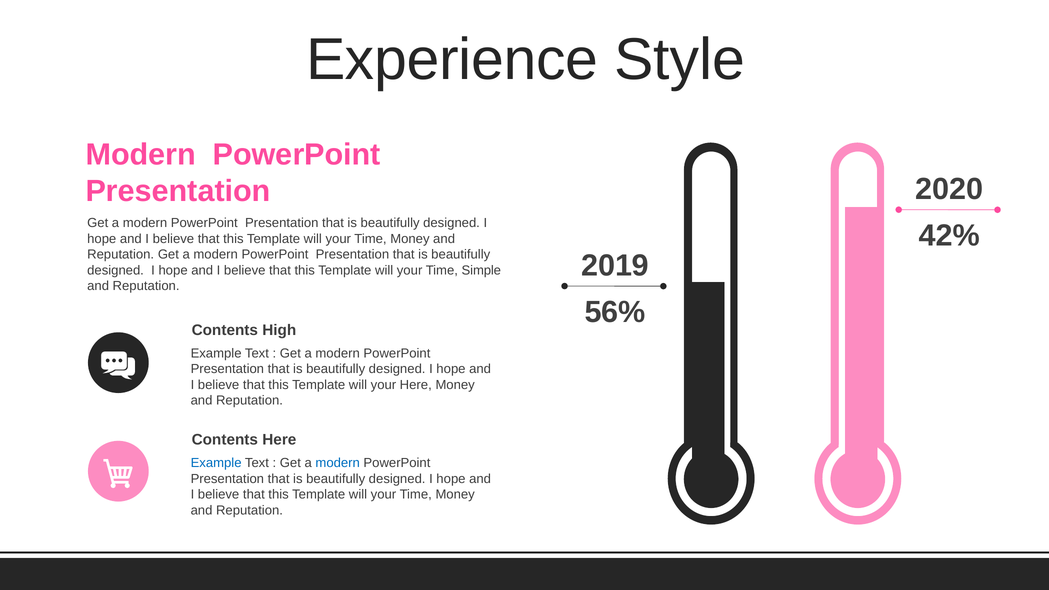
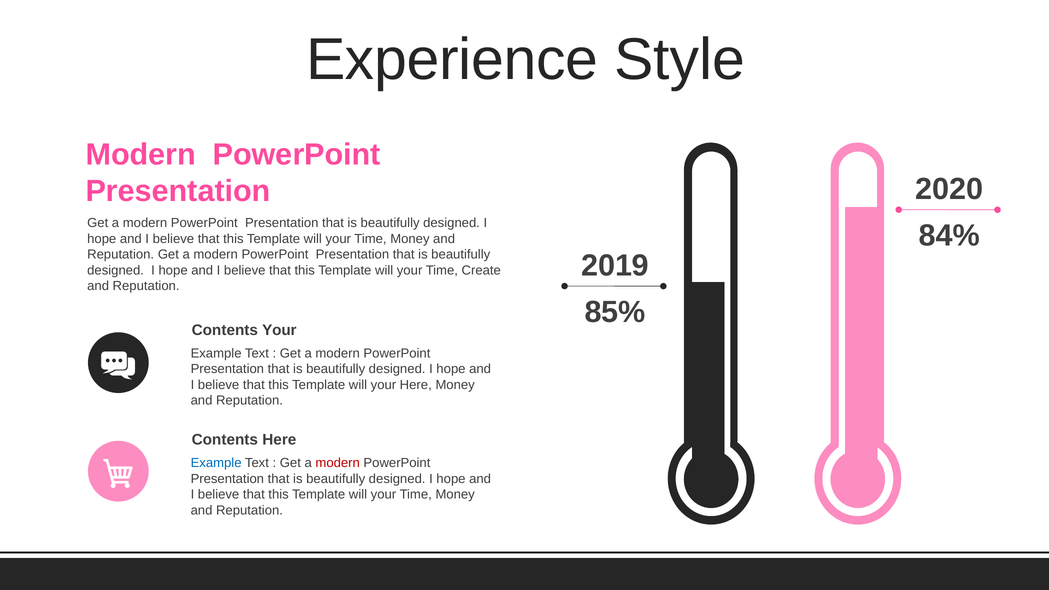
42%: 42% -> 84% (949, 236)
Simple: Simple -> Create (481, 270)
56%: 56% -> 85% (615, 312)
Contents High: High -> Your (279, 330)
modern colour: blue -> red (338, 463)
